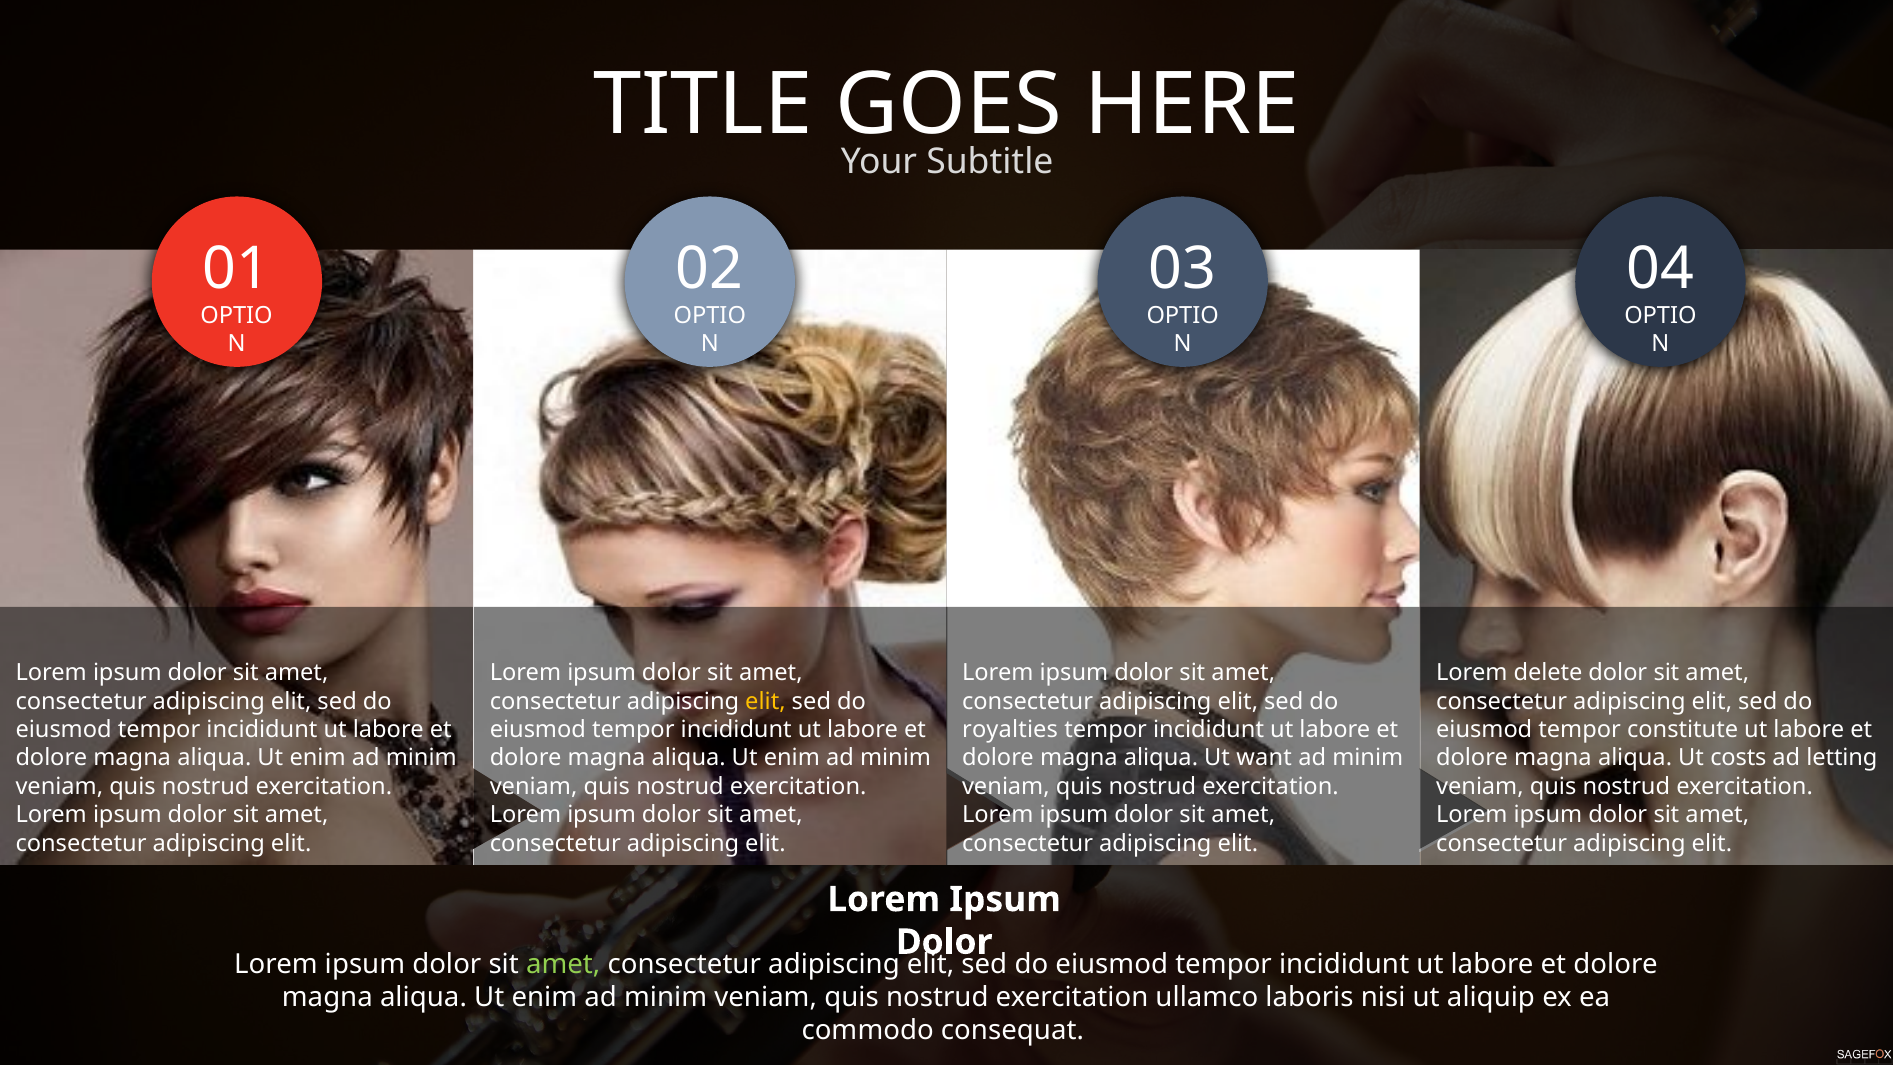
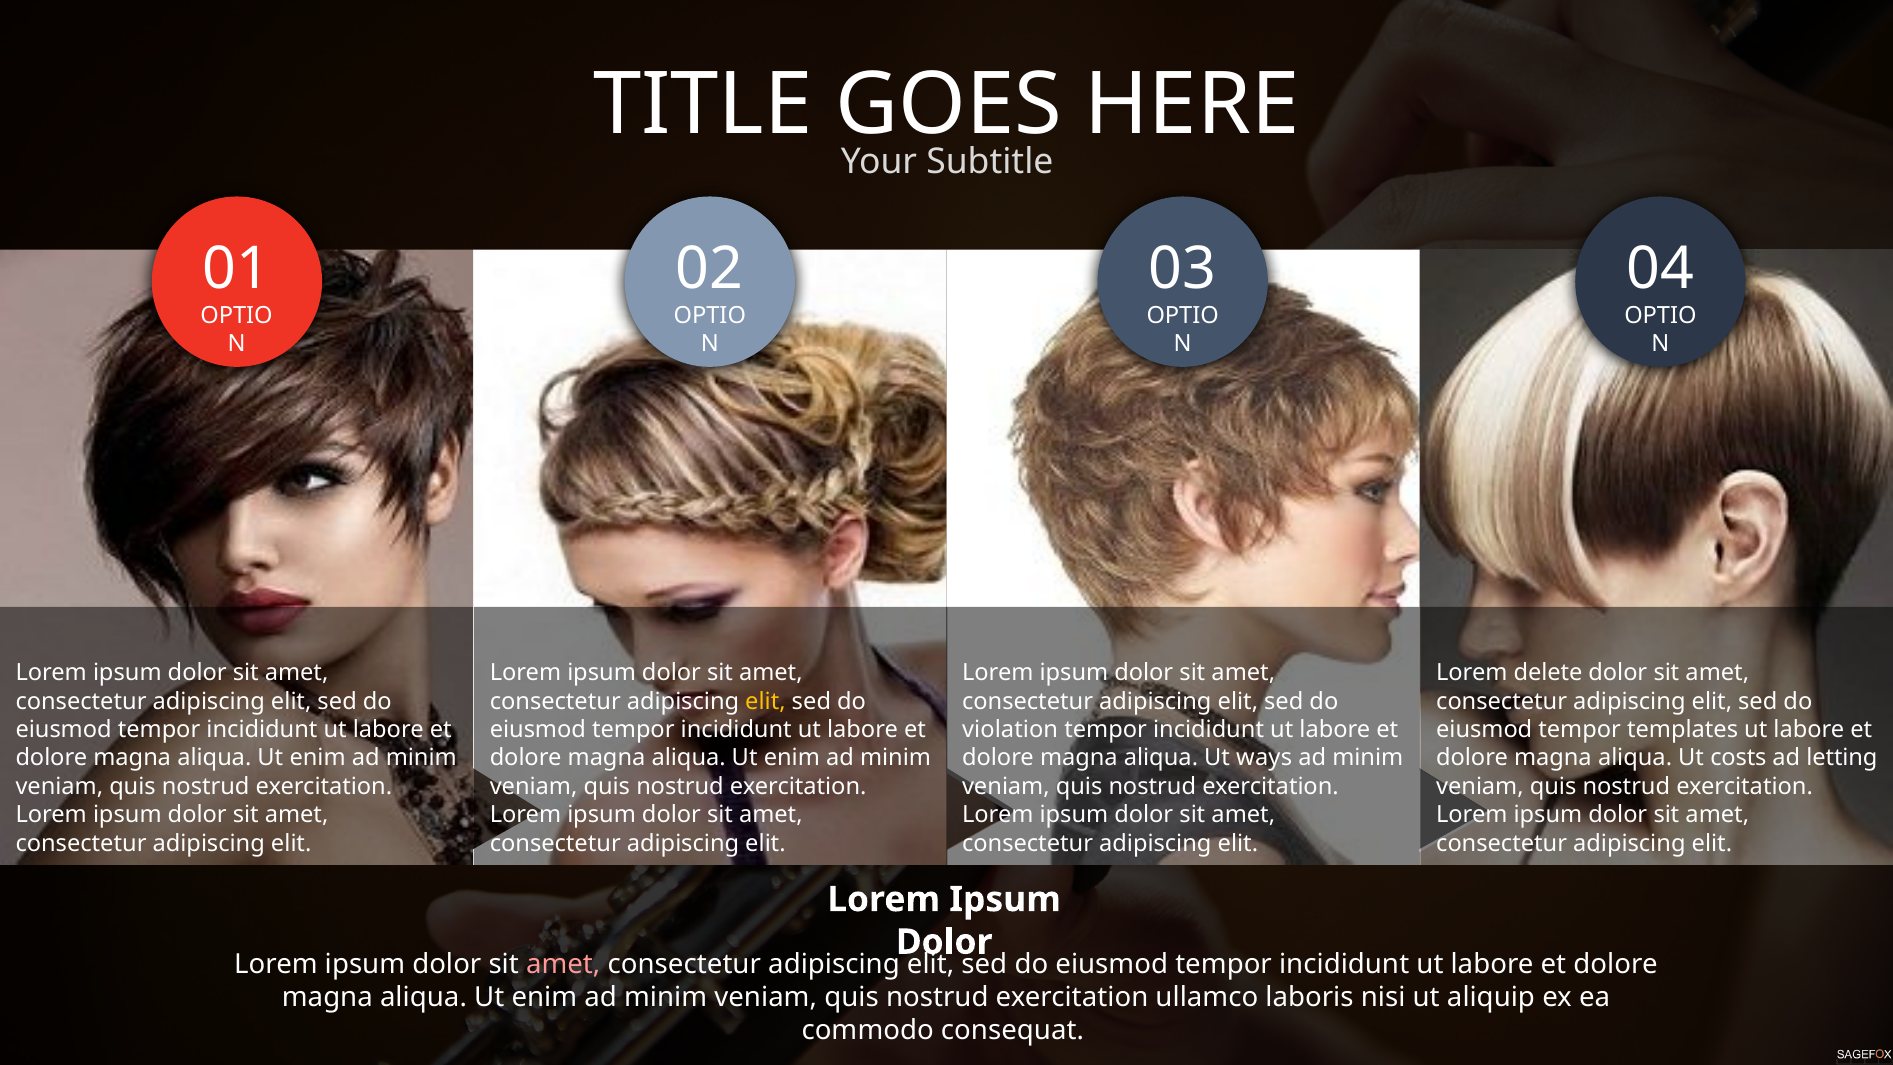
royalties: royalties -> violation (1010, 730)
constitute: constitute -> templates (1683, 730)
want: want -> ways (1264, 758)
amet colour: light green -> pink (563, 964)
